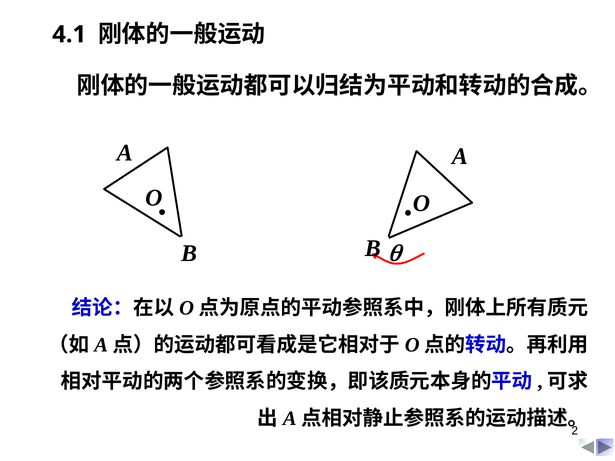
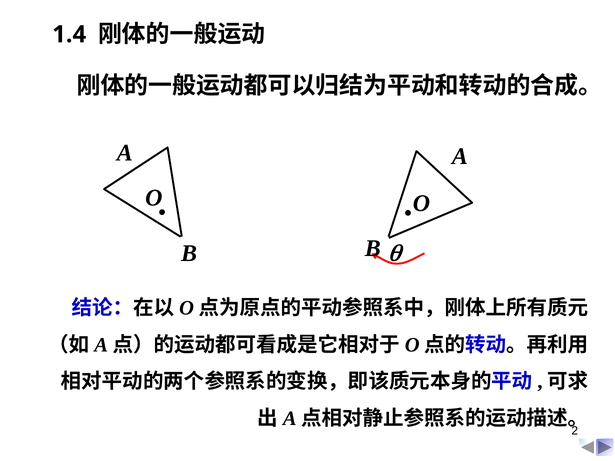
4.1: 4.1 -> 1.4 (69, 34)
